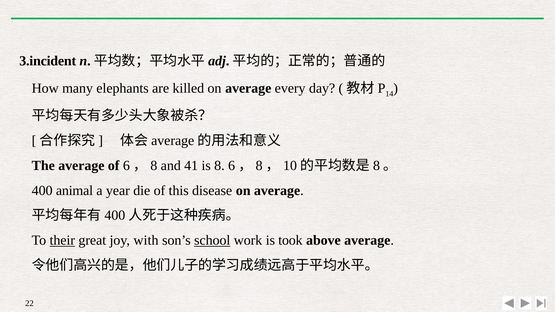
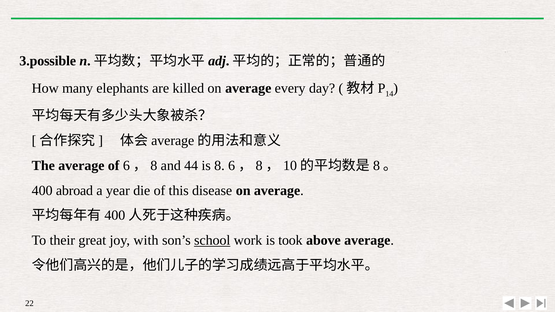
3.incident: 3.incident -> 3.possible (48, 61)
41: 41 -> 44 (191, 166)
animal: animal -> abroad (74, 191)
their underline: present -> none (62, 240)
